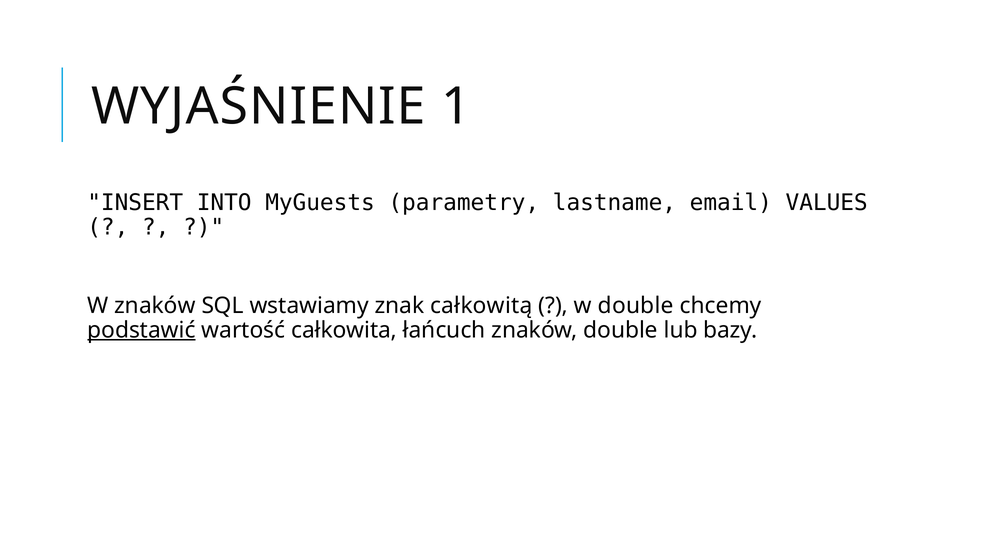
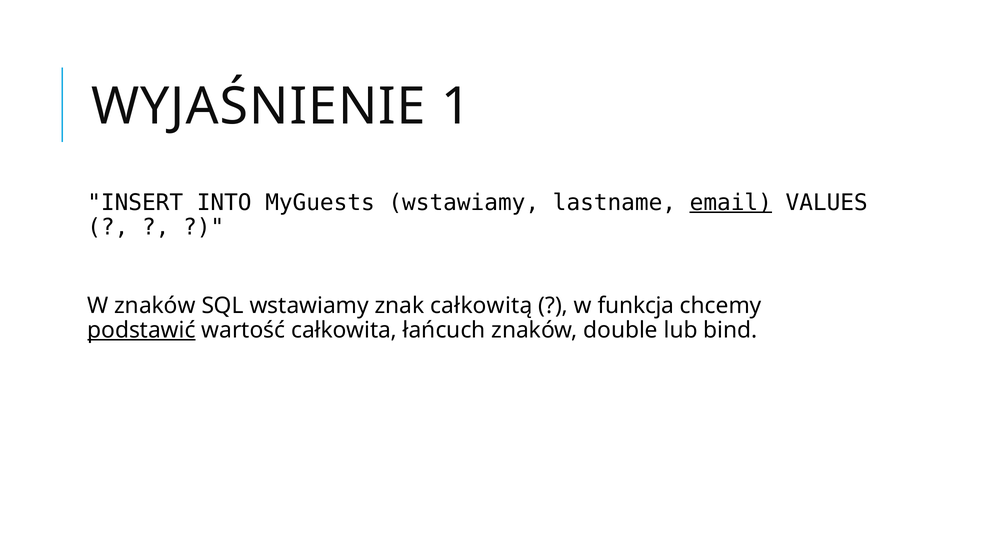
MyGuests parametry: parametry -> wstawiamy (464, 202)
email underline: none -> present (731, 202)
w double: double -> funkcja (636, 305)
bazy: bazy -> bind (730, 330)
